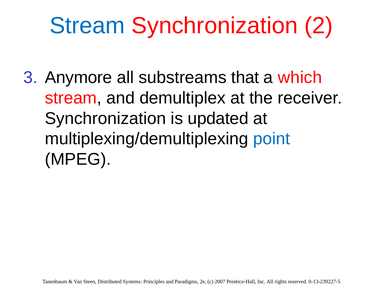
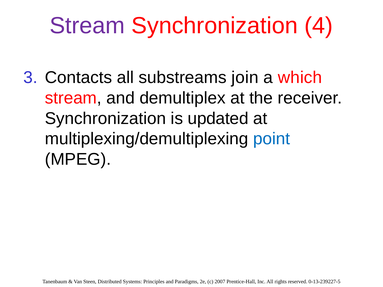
Stream colour: blue -> purple (87, 26)
2: 2 -> 4 (319, 26)
Anymore: Anymore -> Contacts (78, 78)
that: that -> join (245, 78)
